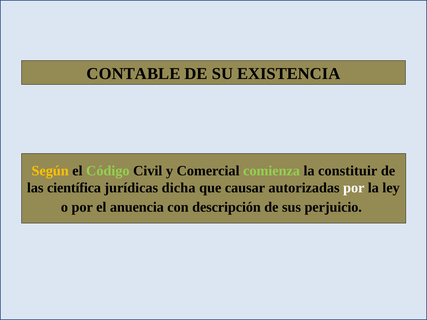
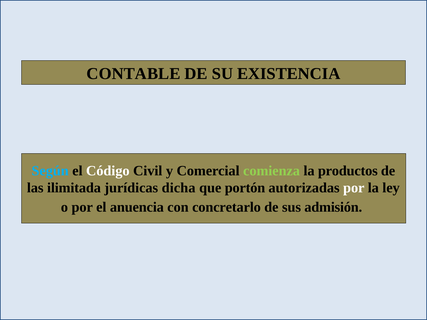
Según colour: yellow -> light blue (50, 171)
Código colour: light green -> white (108, 171)
constituir: constituir -> productos (348, 171)
científica: científica -> ilimitada (74, 188)
causar: causar -> portón (245, 188)
descripción: descripción -> concretarlo (226, 207)
perjuicio: perjuicio -> admisión (333, 207)
